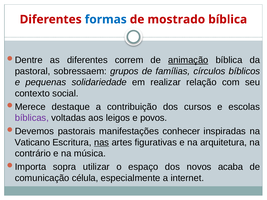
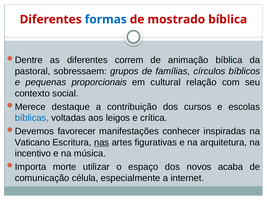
animação underline: present -> none (188, 60)
solidariedade: solidariedade -> proporcionais (99, 82)
realizar: realizar -> cultural (166, 82)
bíblicas colour: purple -> blue (32, 118)
povos: povos -> crítica (154, 118)
pastorais: pastorais -> favorecer (77, 131)
contrário: contrário -> incentivo (33, 154)
sopra: sopra -> morte (65, 167)
